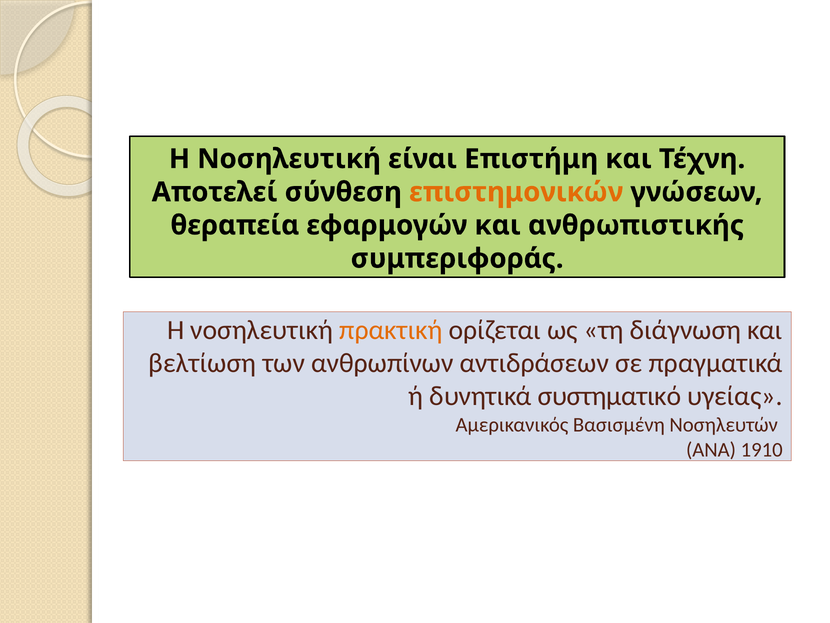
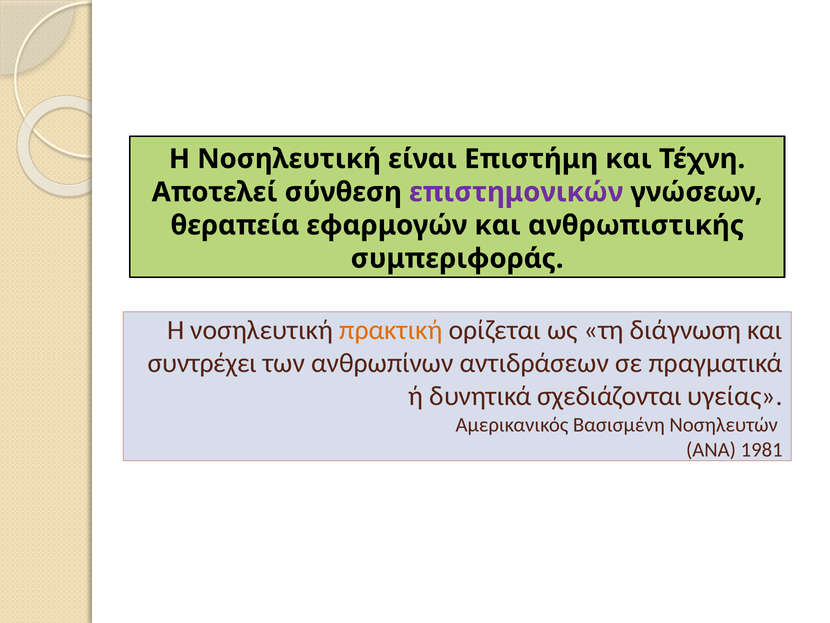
επιστημονικών colour: orange -> purple (516, 192)
βελτίωση: βελτίωση -> συντρέχει (202, 363)
συστηματικό: συστηματικό -> σχεδιάζονται (609, 396)
1910: 1910 -> 1981 (762, 449)
